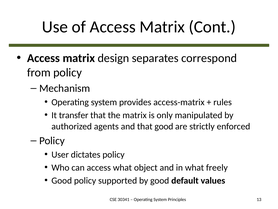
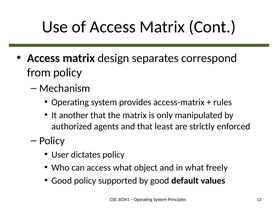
transfer: transfer -> another (74, 115)
that good: good -> least (164, 126)
